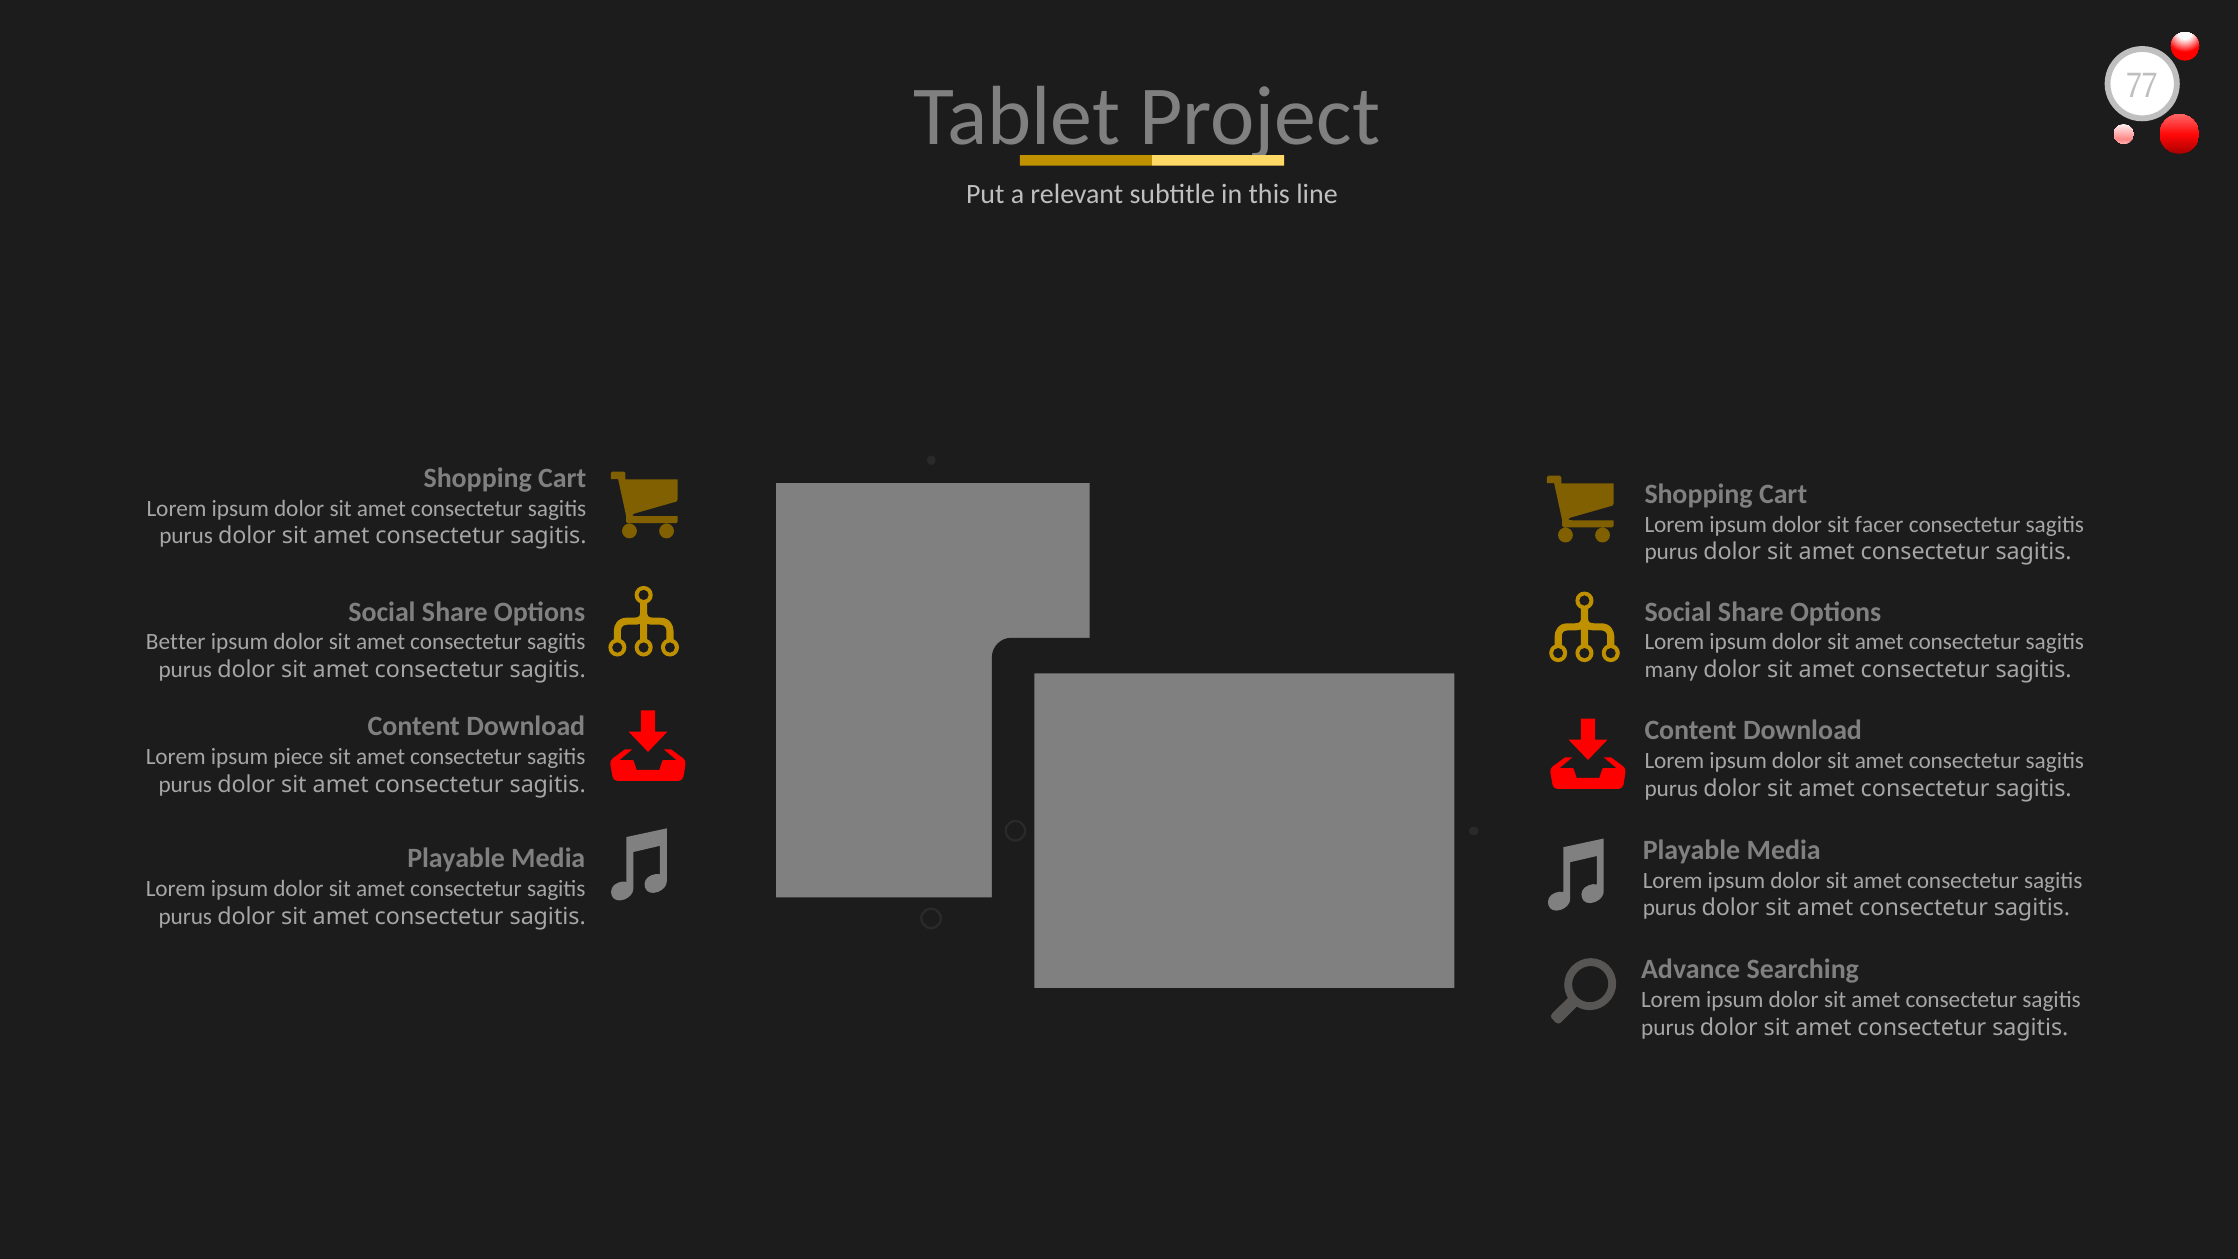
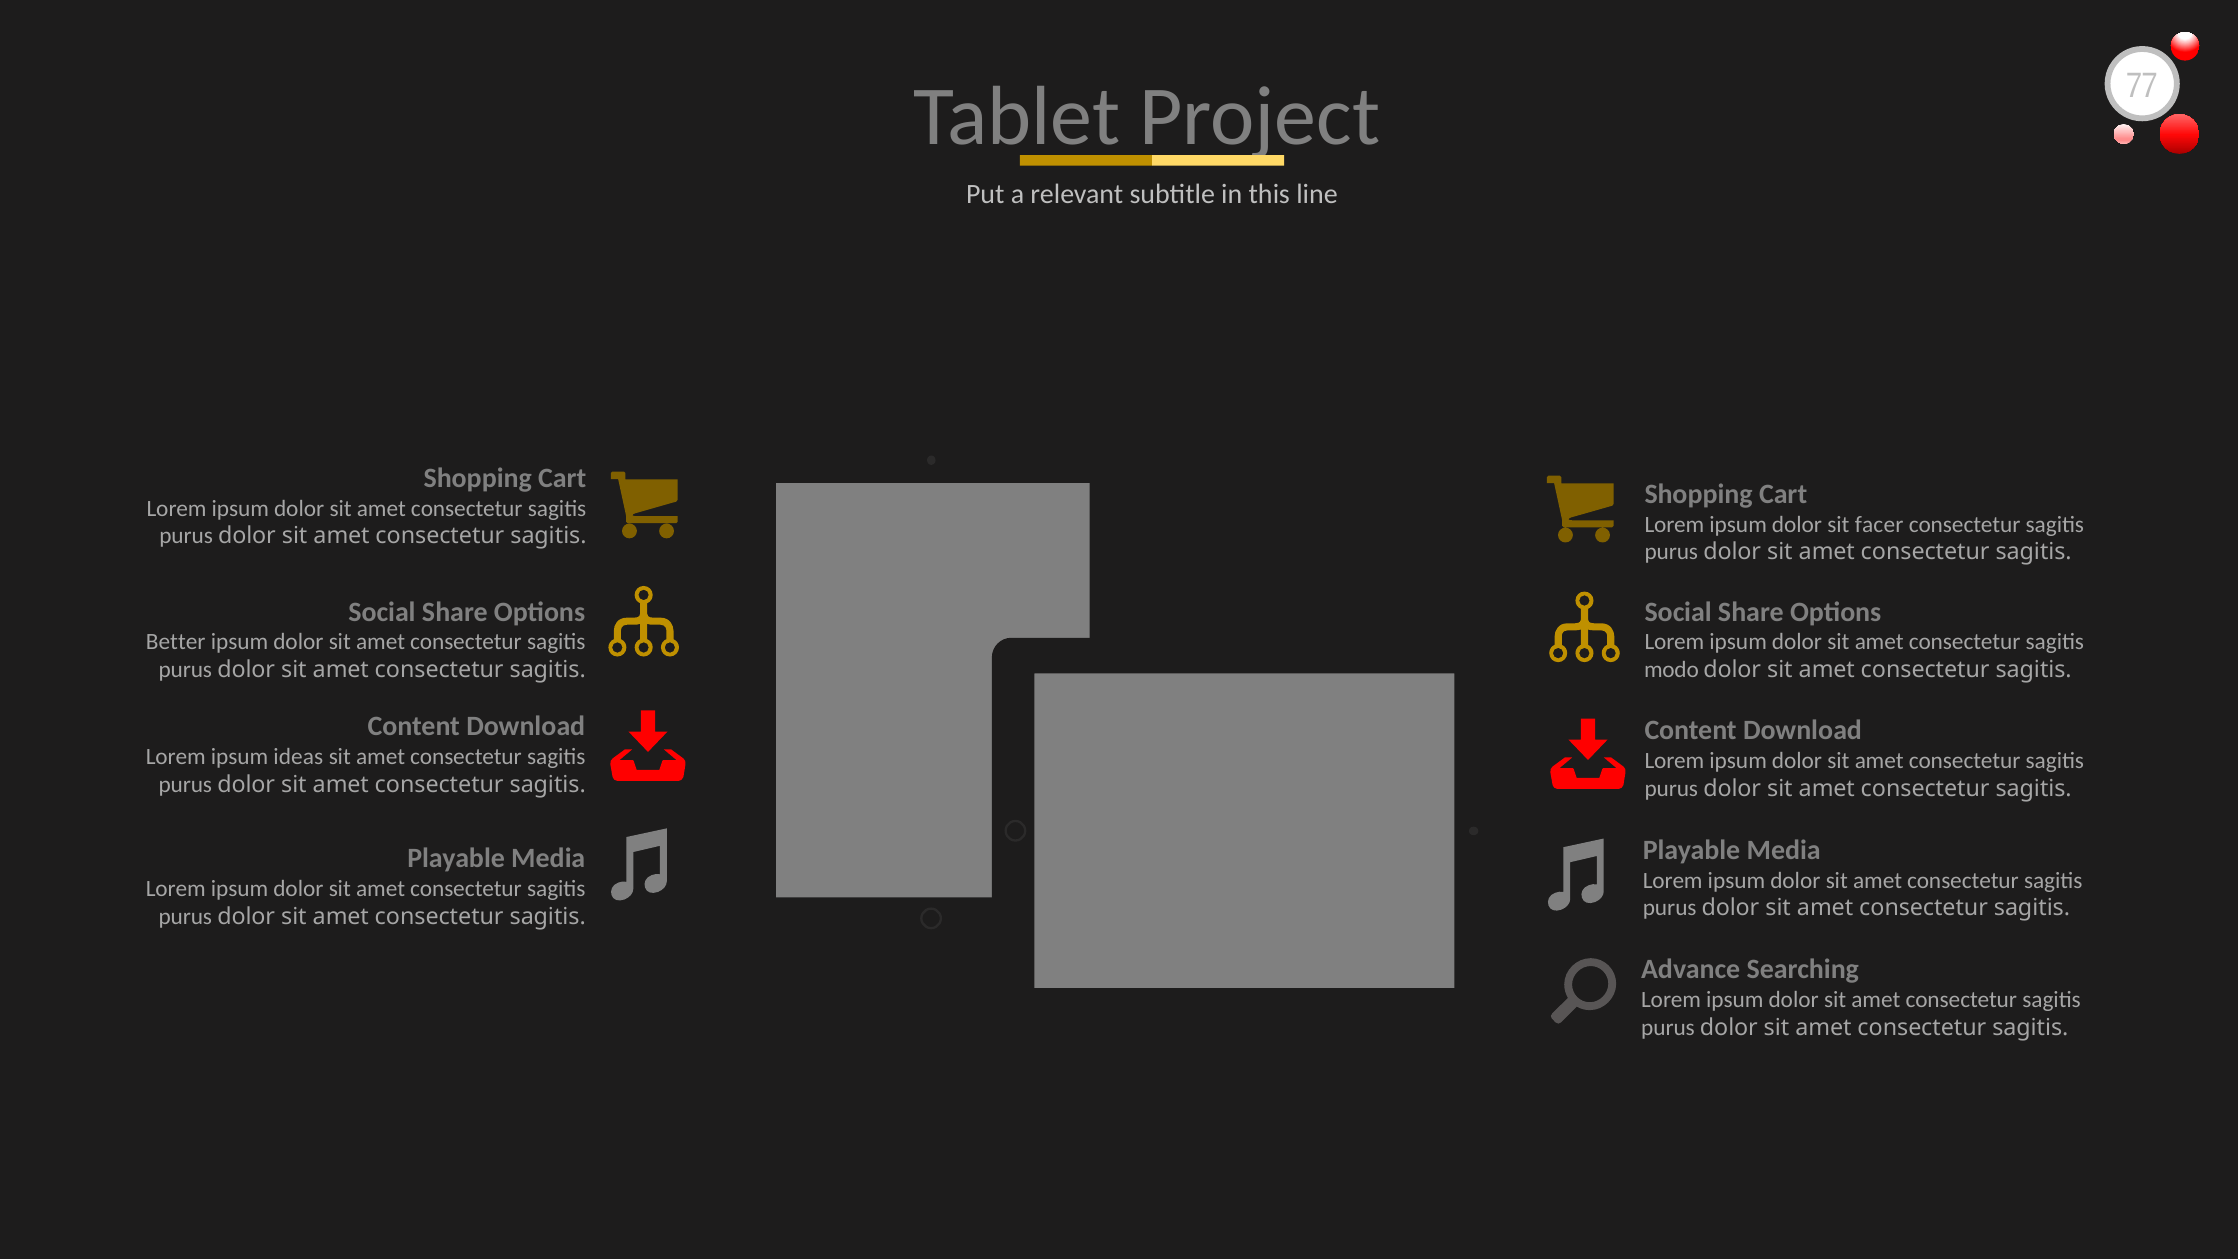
many: many -> modo (1671, 670)
piece: piece -> ideas (298, 756)
